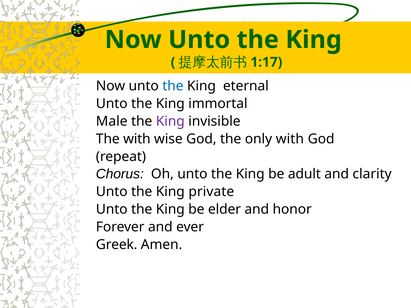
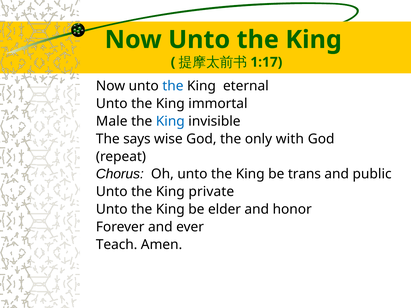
King colour: purple -> blue (170, 121)
The with: with -> says (137, 139)
adult: adult -> trans (304, 174)
clarity: clarity -> public (372, 174)
Greek: Greek -> Teach (117, 245)
